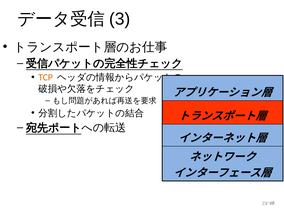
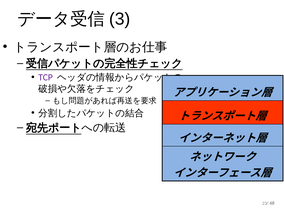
TCP colour: orange -> purple (46, 77)
